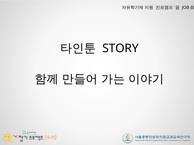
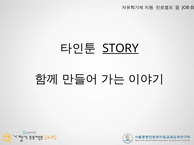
STORY underline: none -> present (120, 49)
